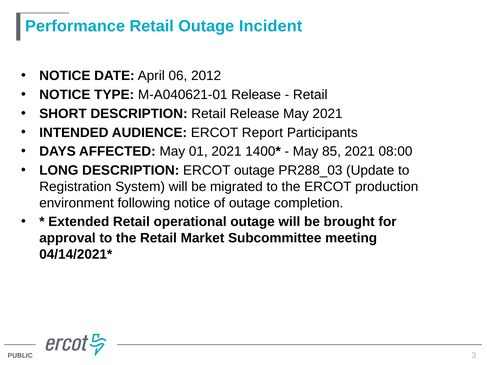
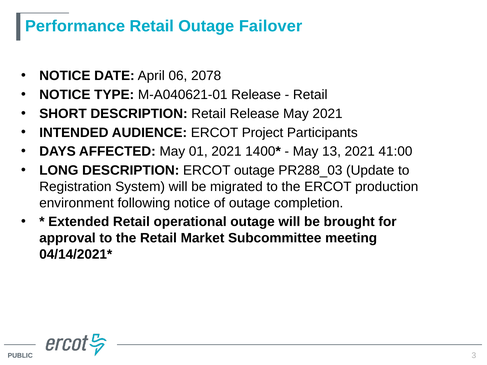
Incident: Incident -> Failover (271, 26)
2012: 2012 -> 2078 (206, 76)
Report: Report -> Project (263, 133)
85: 85 -> 13 (332, 152)
08:00: 08:00 -> 41:00 (395, 152)
